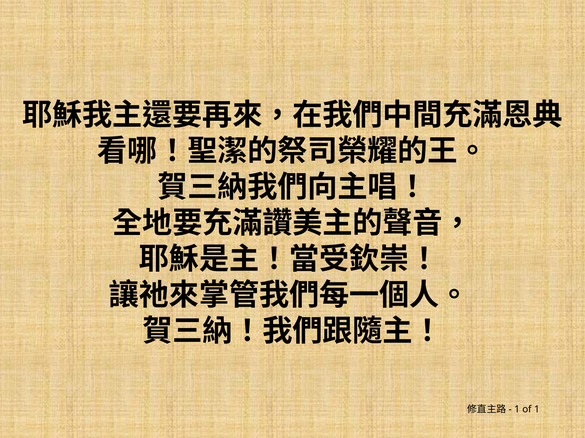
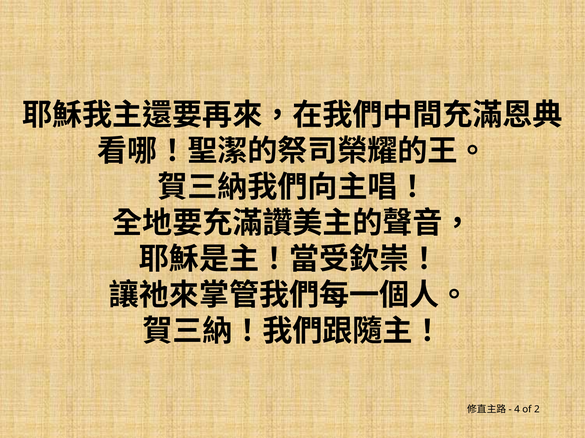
1: 1 -> 4 (517, 410)
of 1: 1 -> 2 (537, 410)
